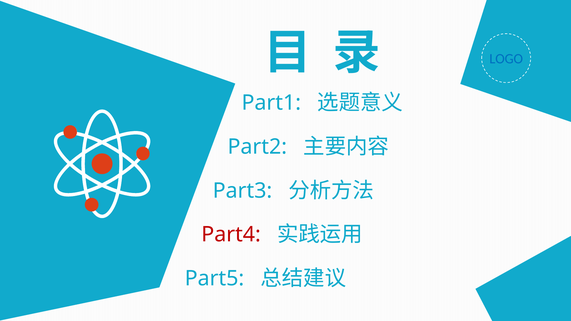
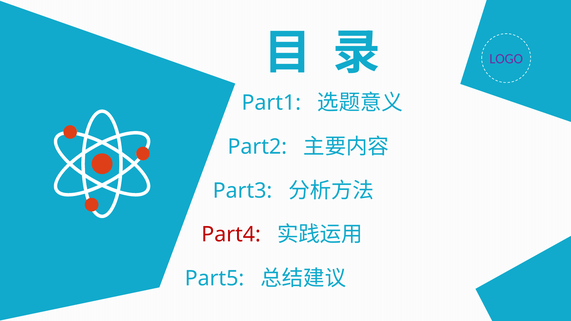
LOGO colour: blue -> purple (506, 59)
